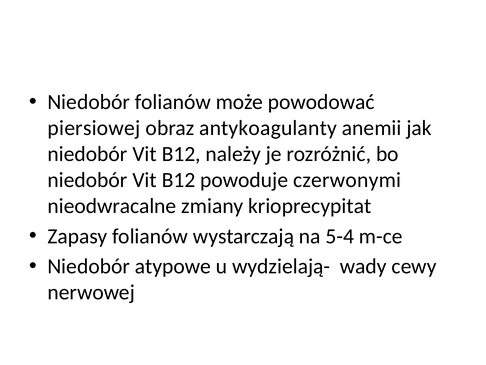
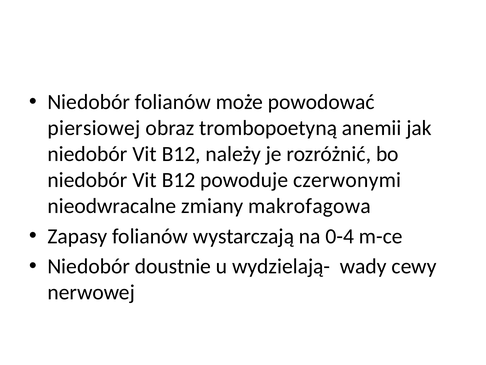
antykoagulanty: antykoagulanty -> trombopoetyną (268, 128)
krioprecypitat: krioprecypitat -> makrofagowa (310, 206)
5-4: 5-4 -> 0-4 (340, 236)
atypowe: atypowe -> doustnie (173, 266)
